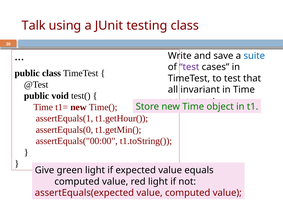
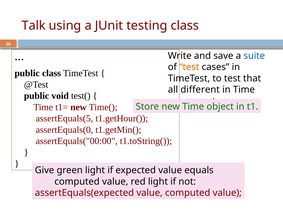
test colour: purple -> orange (189, 67)
invariant: invariant -> different (200, 90)
assertEquals(1: assertEquals(1 -> assertEquals(5 (64, 119)
